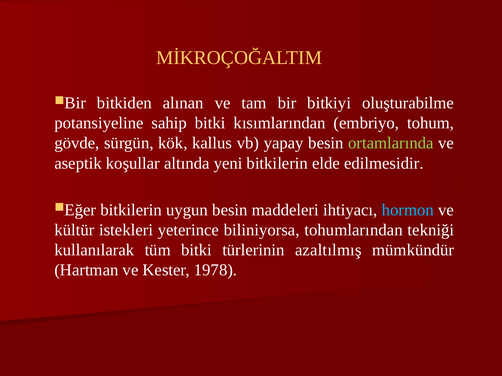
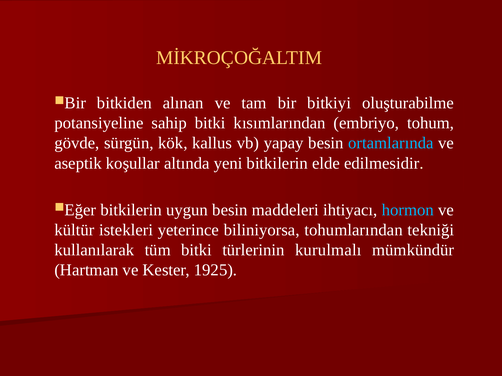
ortamlarında colour: light green -> light blue (391, 143)
azaltılmış: azaltılmış -> kurulmalı (328, 250)
1978: 1978 -> 1925 (216, 270)
